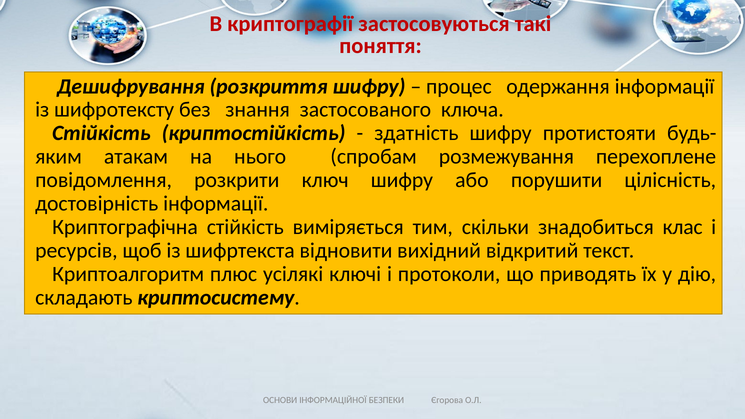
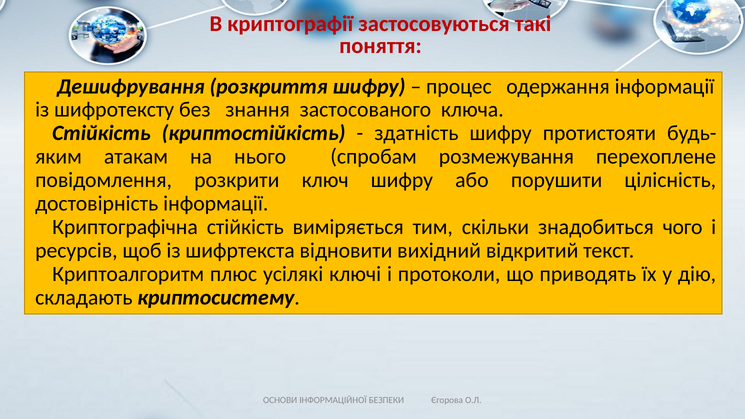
клас: клас -> чого (683, 227)
